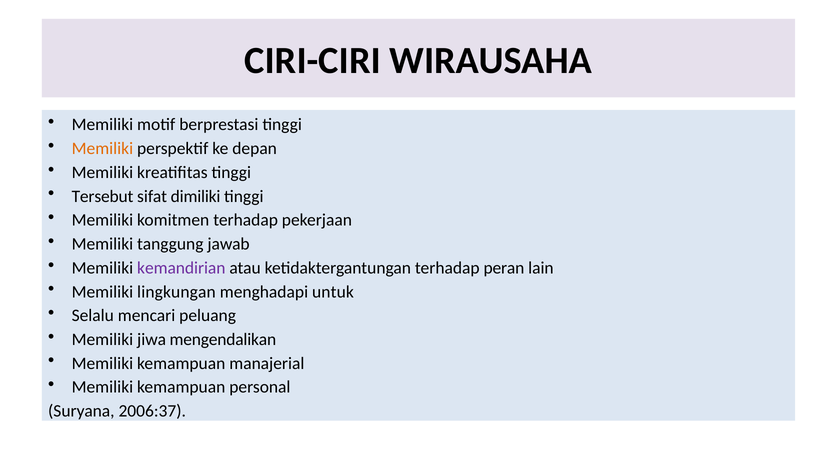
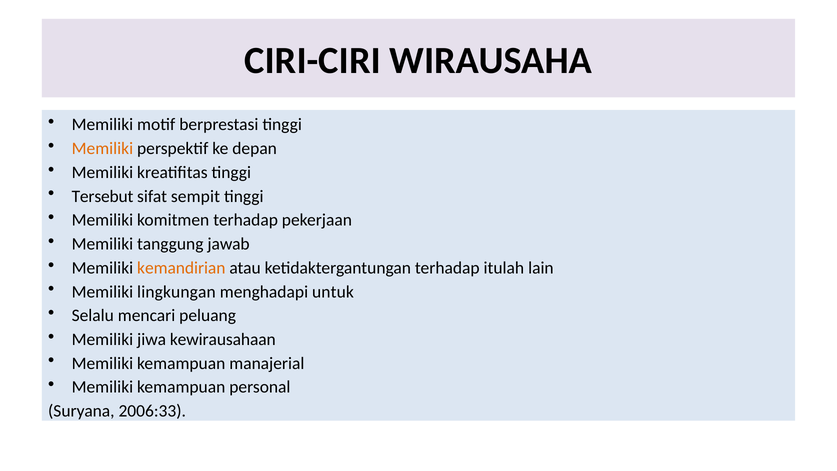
dimiliki: dimiliki -> sempit (195, 196)
kemandirian colour: purple -> orange (181, 268)
peran: peran -> itulah (504, 268)
mengendalikan: mengendalikan -> kewirausahaan (223, 339)
2006:37: 2006:37 -> 2006:33 (152, 411)
